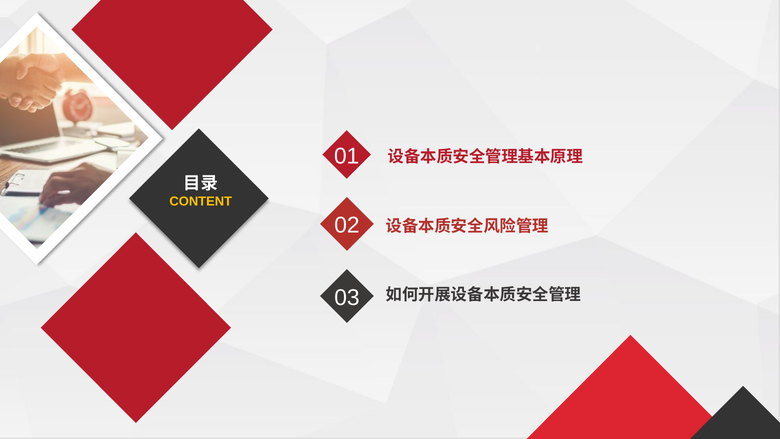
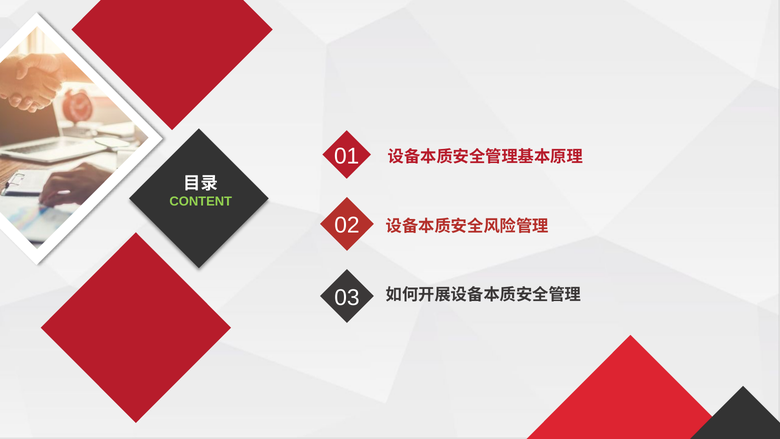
CONTENT colour: yellow -> light green (201, 201)
